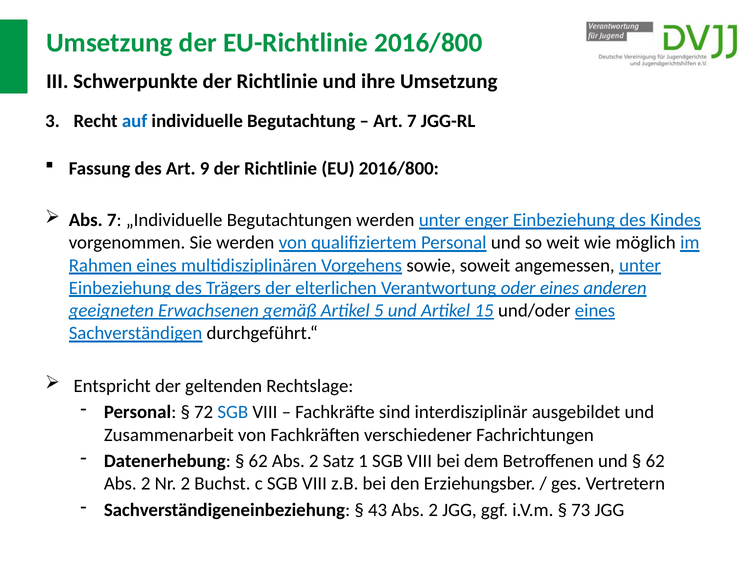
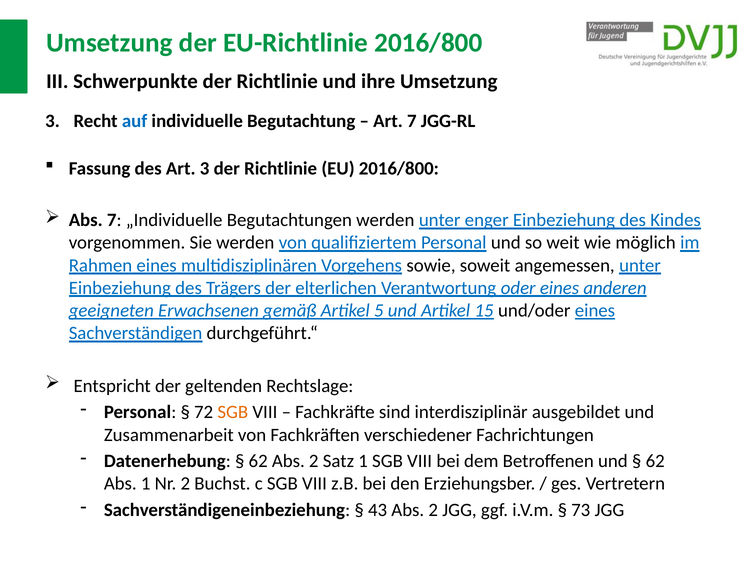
Art 9: 9 -> 3 (205, 169)
SGB colour: blue -> orange (233, 413)
2: 2 -> 1 (146, 484)
